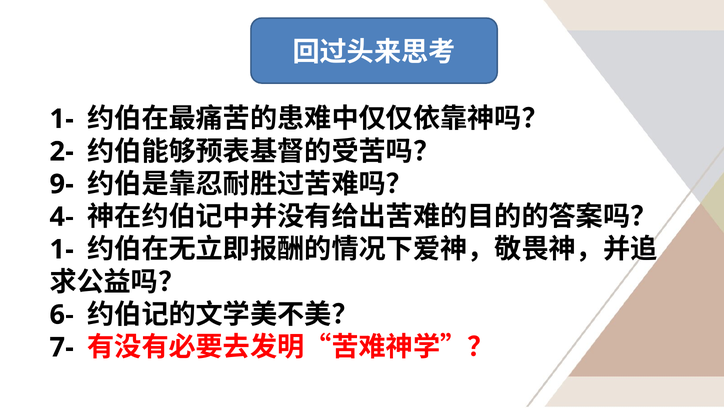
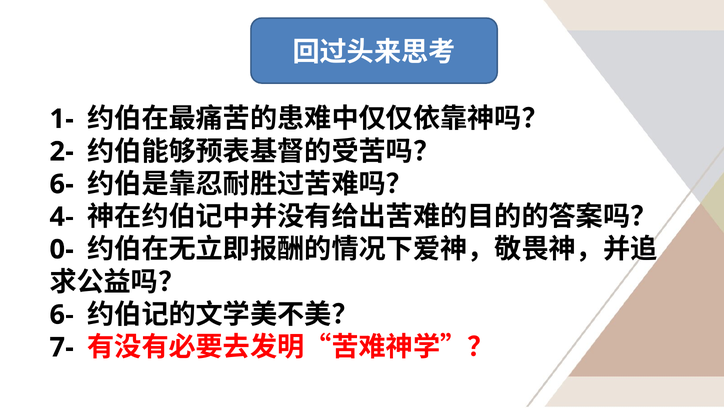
9-: 9- -> 6- (62, 184)
1-: 1- -> 0- (62, 249)
